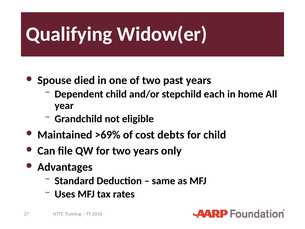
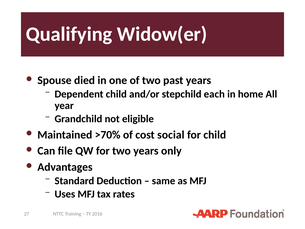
>69%: >69% -> >70% (108, 135)
debts: debts -> social (171, 135)
